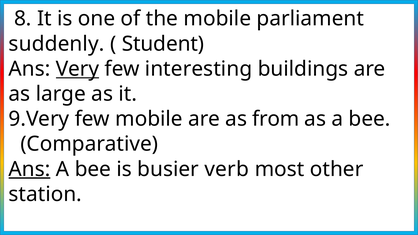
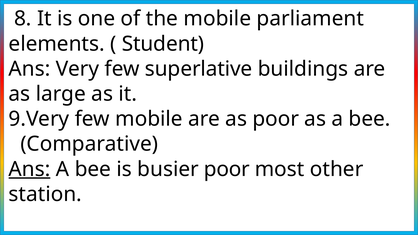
suddenly: suddenly -> elements (57, 44)
Very underline: present -> none (78, 69)
interesting: interesting -> superlative (199, 69)
as from: from -> poor (276, 119)
busier verb: verb -> poor (227, 169)
